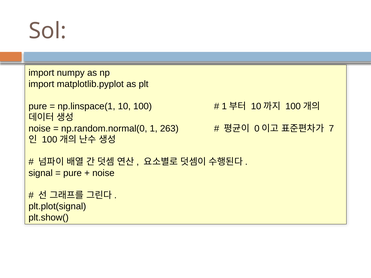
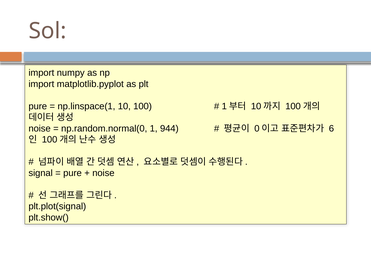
263: 263 -> 944 (169, 129)
7: 7 -> 6 (331, 129)
